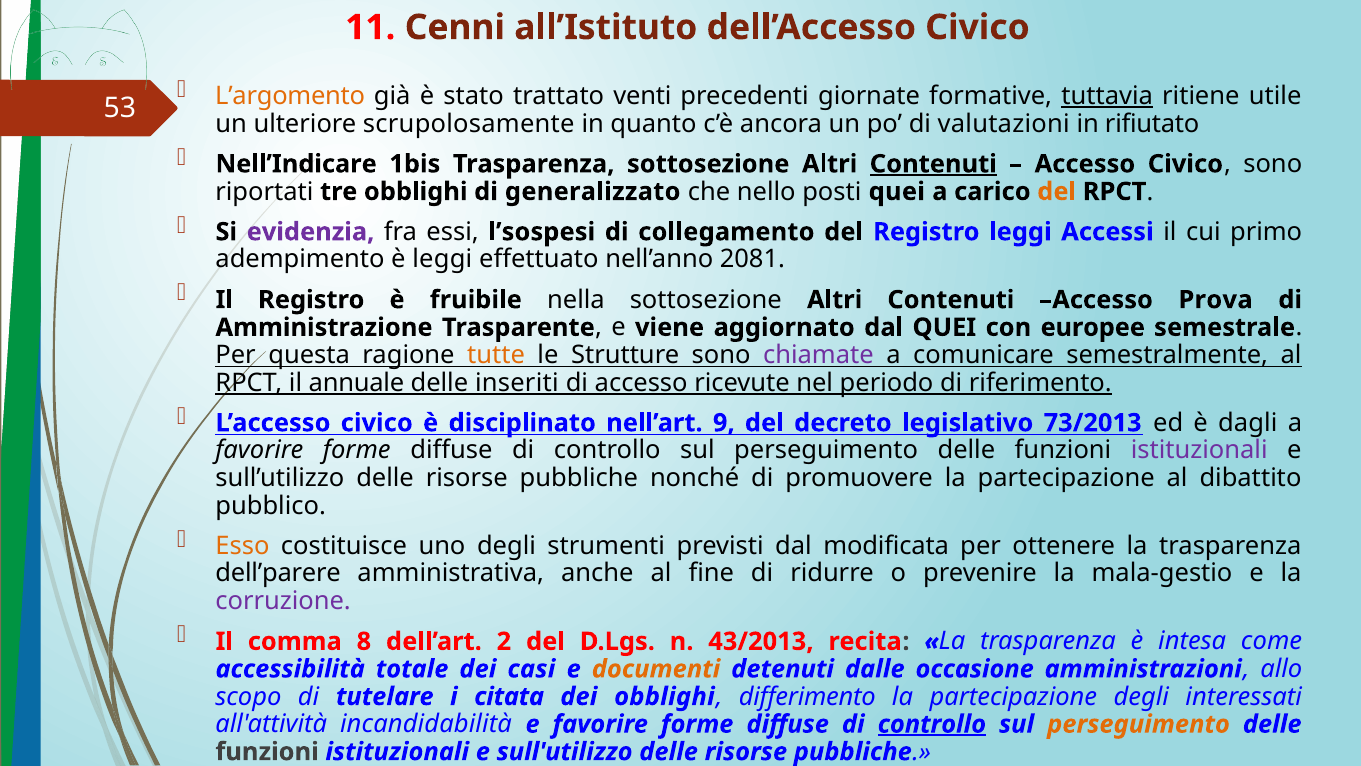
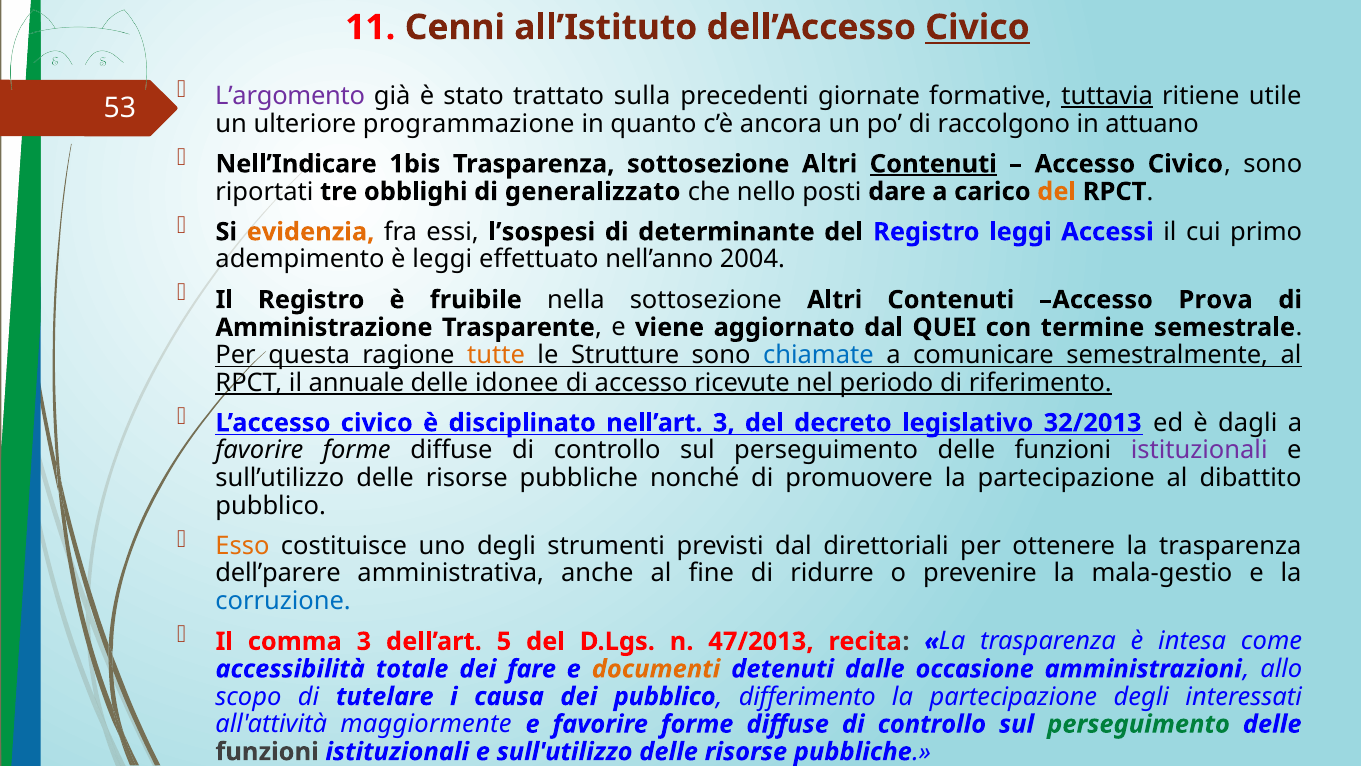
Civico underline: none -> present (977, 27)
L’argomento colour: orange -> purple (290, 96)
venti: venti -> sulla (642, 96)
scrupolosamente: scrupolosamente -> programmazione (469, 124)
valutazioni: valutazioni -> raccolgono (1004, 124)
rifiutato: rifiutato -> attuano (1152, 124)
posti quei: quei -> dare (897, 191)
evidenzia colour: purple -> orange (310, 232)
collegamento: collegamento -> determinante (726, 232)
2081: 2081 -> 2004 (752, 259)
europee: europee -> termine (1092, 327)
chiamate colour: purple -> blue (818, 355)
inseriti: inseriti -> idonee (517, 382)
nell’art 9: 9 -> 3 (724, 423)
73/2013: 73/2013 -> 32/2013 (1093, 423)
modificata: modificata -> direttoriali (886, 546)
corruzione colour: purple -> blue (283, 601)
comma 8: 8 -> 3 (364, 641)
2: 2 -> 5 (504, 641)
43/2013: 43/2013 -> 47/2013 (761, 641)
casi: casi -> fare (532, 669)
citata: citata -> causa (509, 696)
dei obblighi: obblighi -> pubblico (665, 696)
incandidabilità: incandidabilità -> maggiormente (426, 724)
controllo underline: present -> none (932, 724)
perseguimento colour: orange -> green (1139, 724)
